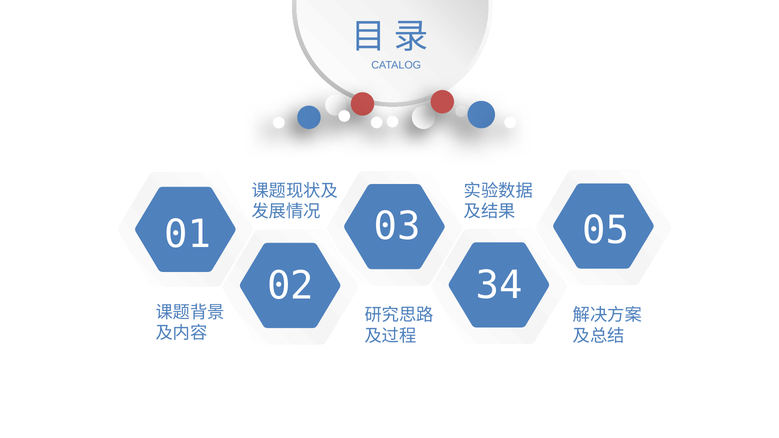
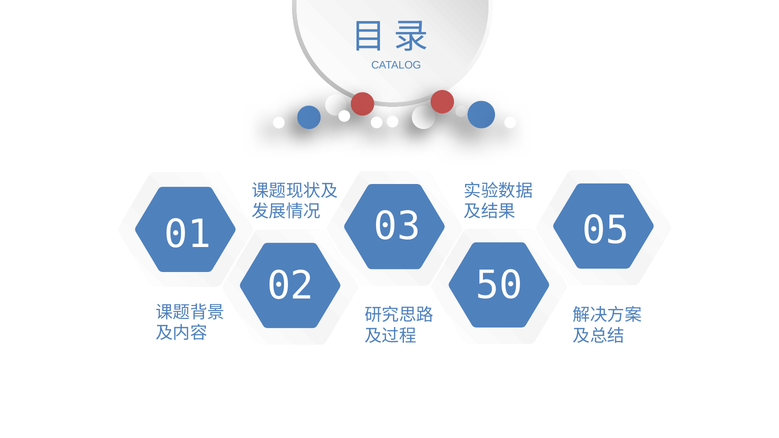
34: 34 -> 50 (499, 285)
